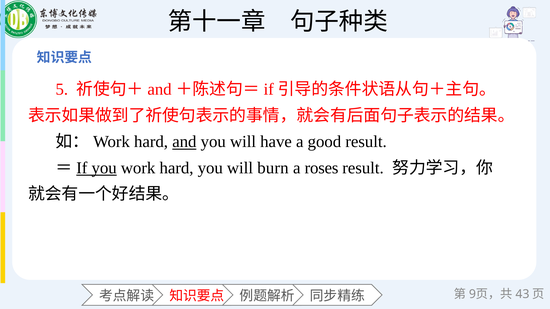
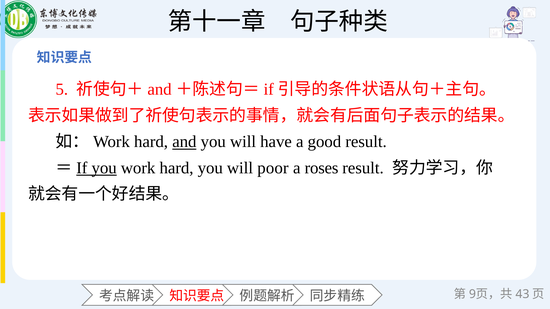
burn: burn -> poor (273, 168)
